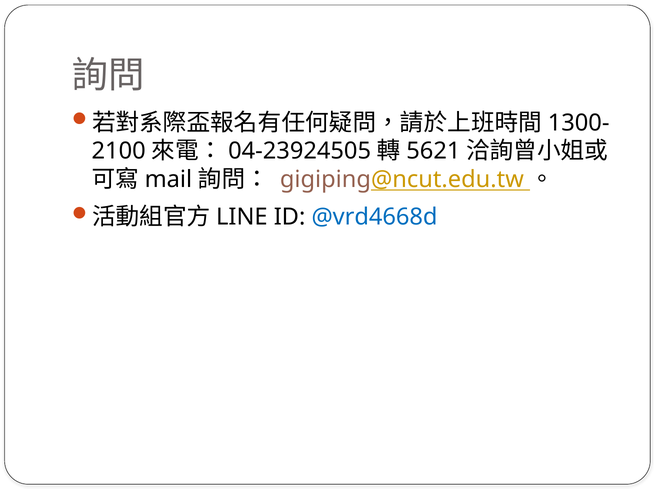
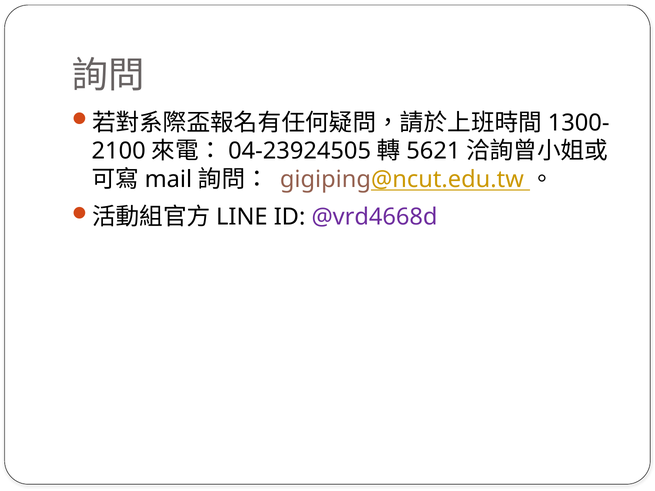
@vrd4668d colour: blue -> purple (374, 217)
